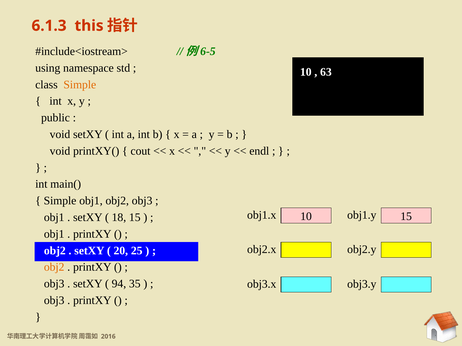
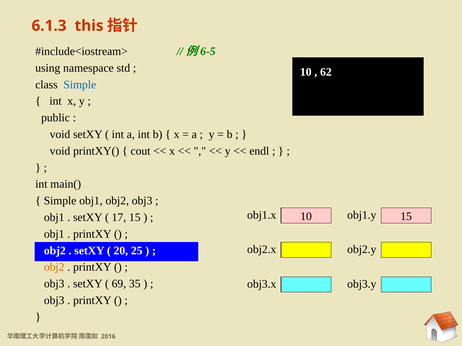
63: 63 -> 62 (326, 72)
Simple colour: orange -> blue (80, 85)
18: 18 -> 17 (119, 218)
94: 94 -> 69 (119, 284)
